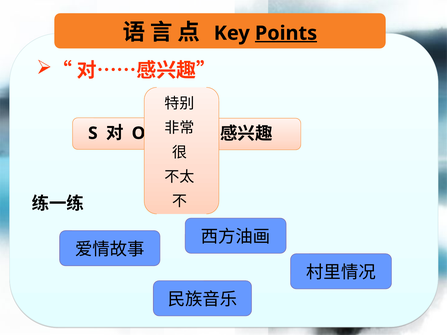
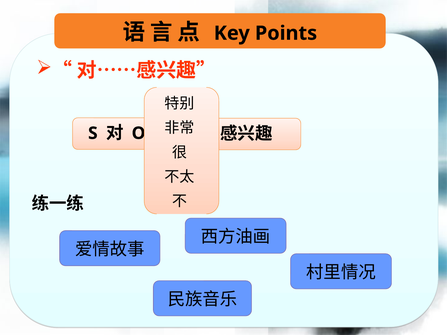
Points underline: present -> none (286, 33)
